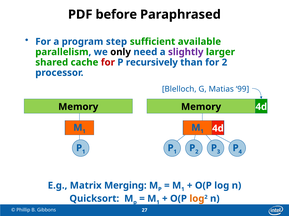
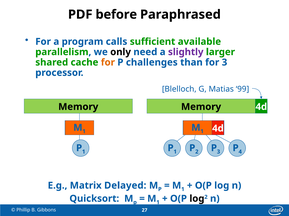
step: step -> calls (117, 42)
for colour: red -> orange (108, 63)
recursively: recursively -> challenges (152, 63)
for 2: 2 -> 3 (224, 63)
Merging: Merging -> Delayed (125, 186)
log colour: orange -> black (197, 199)
